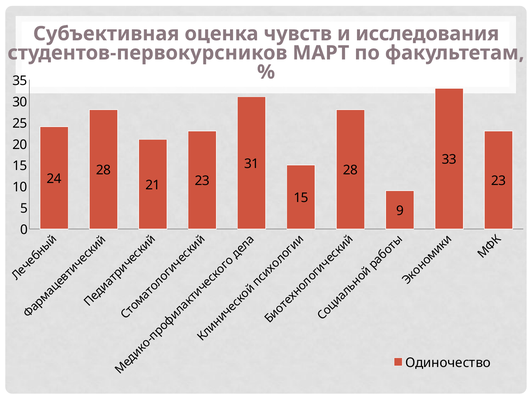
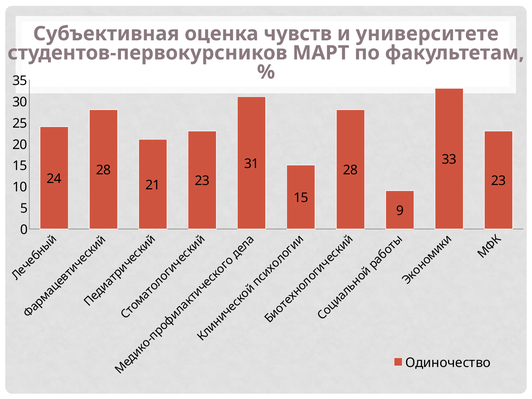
исследования: исследования -> университете (427, 34)
